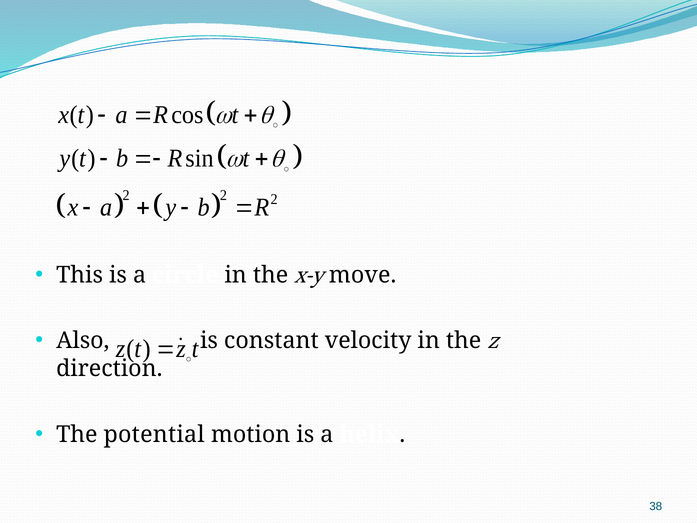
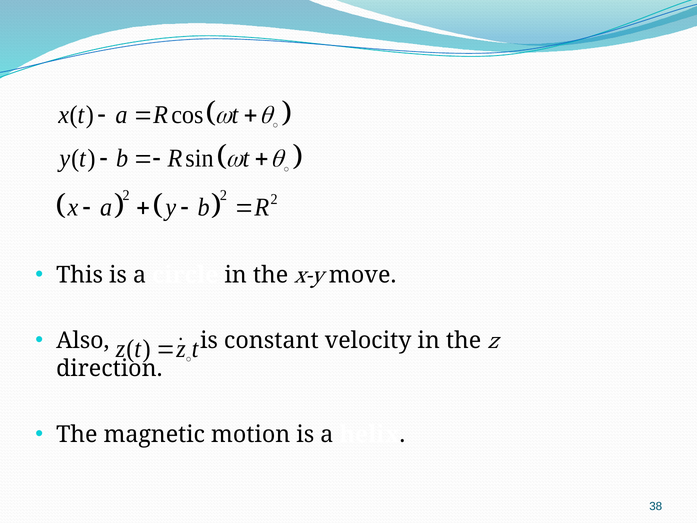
potential: potential -> magnetic (154, 434)
